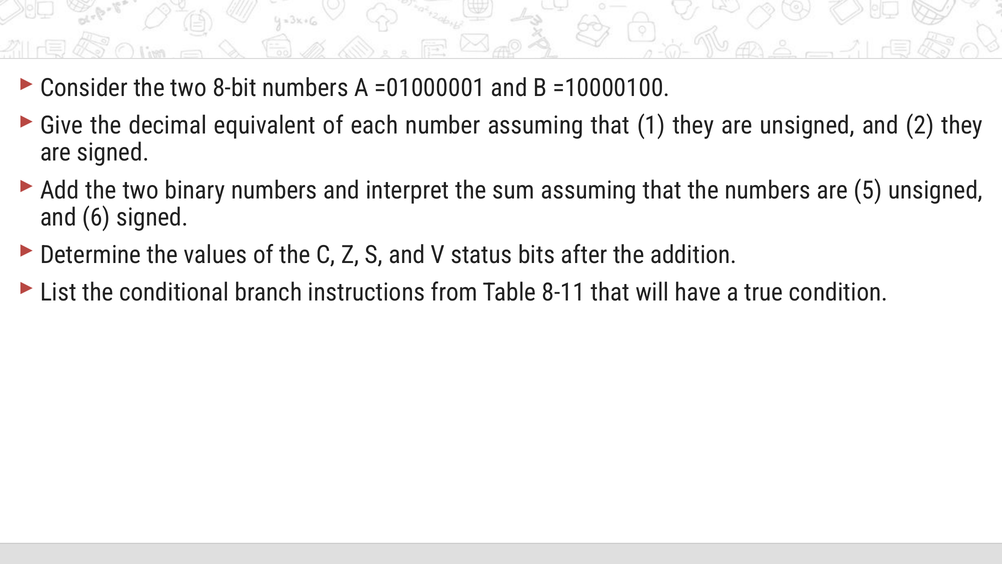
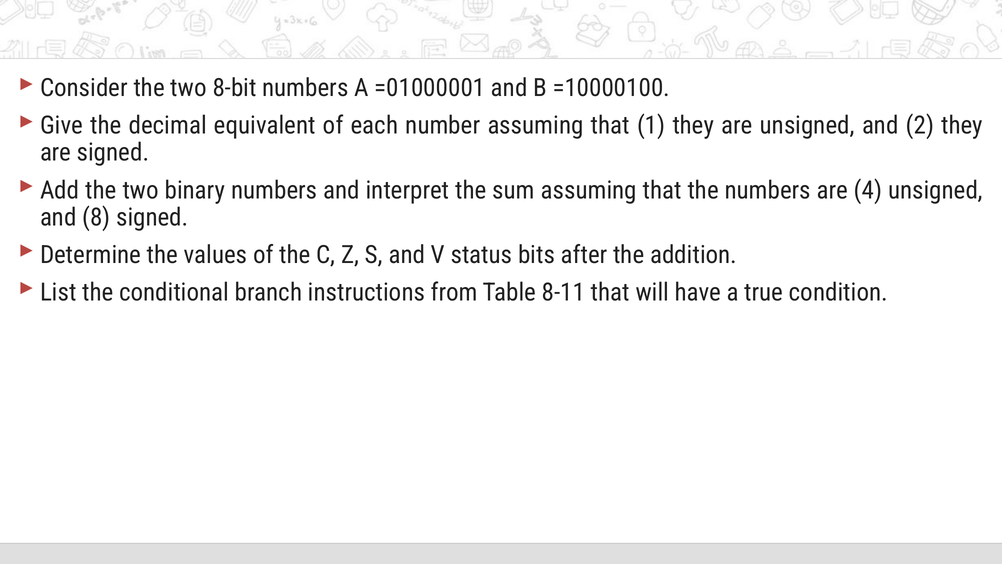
5: 5 -> 4 (868, 190)
6: 6 -> 8 (96, 217)
